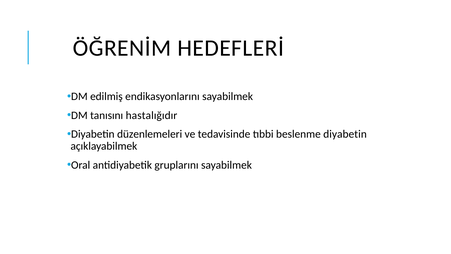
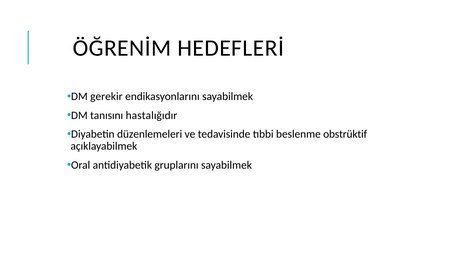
edilmiş: edilmiş -> gerekir (106, 96)
beslenme diyabetin: diyabetin -> obstrüktif (345, 134)
